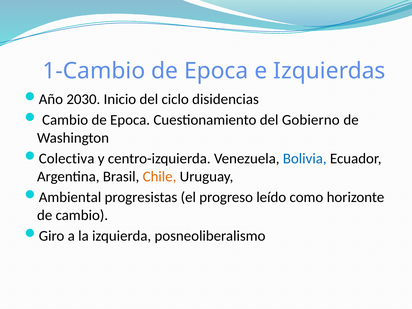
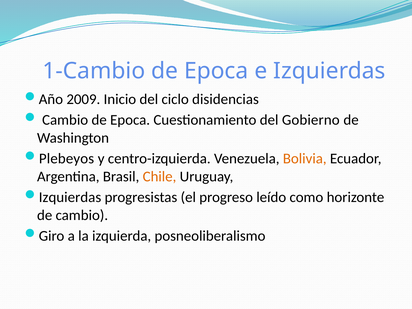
2030: 2030 -> 2009 (83, 99)
Colectiva: Colectiva -> Plebeyos (67, 159)
Bolivia colour: blue -> orange (305, 159)
Ambiental: Ambiental -> Izquierdas (70, 197)
